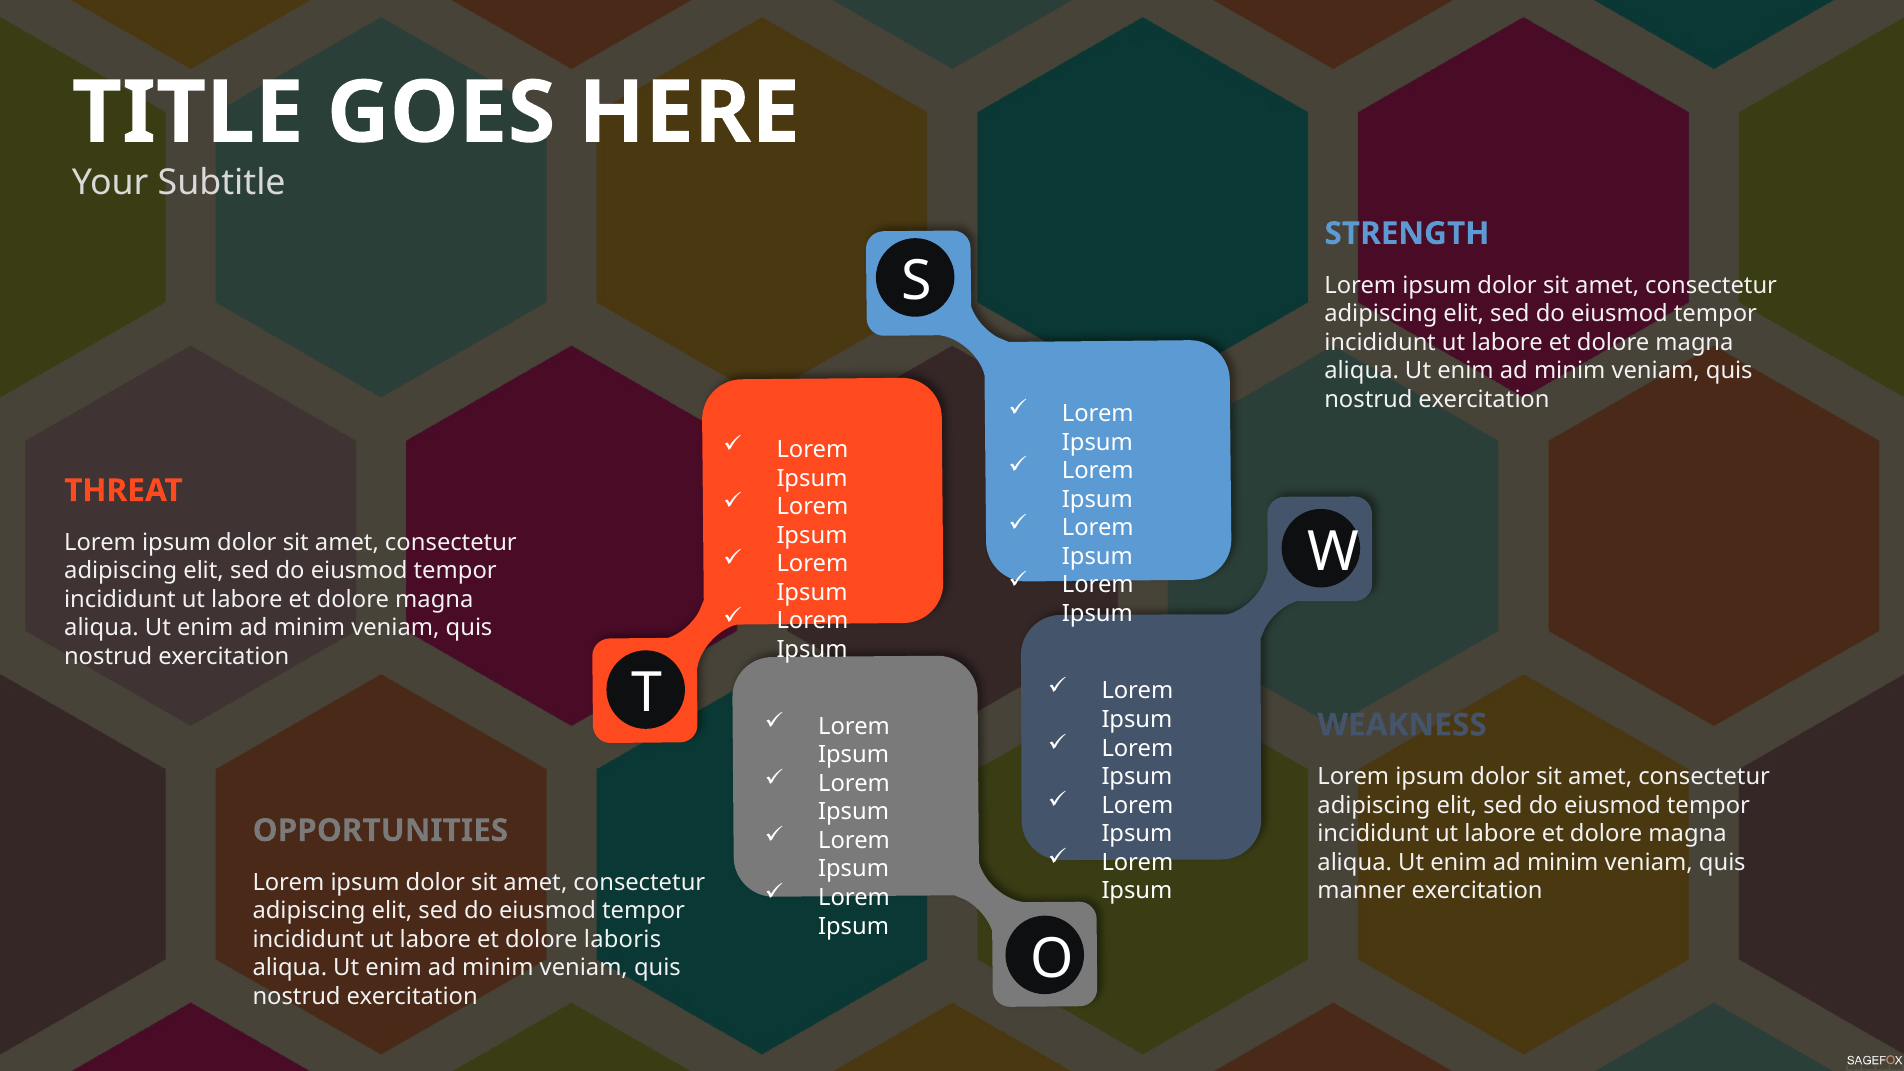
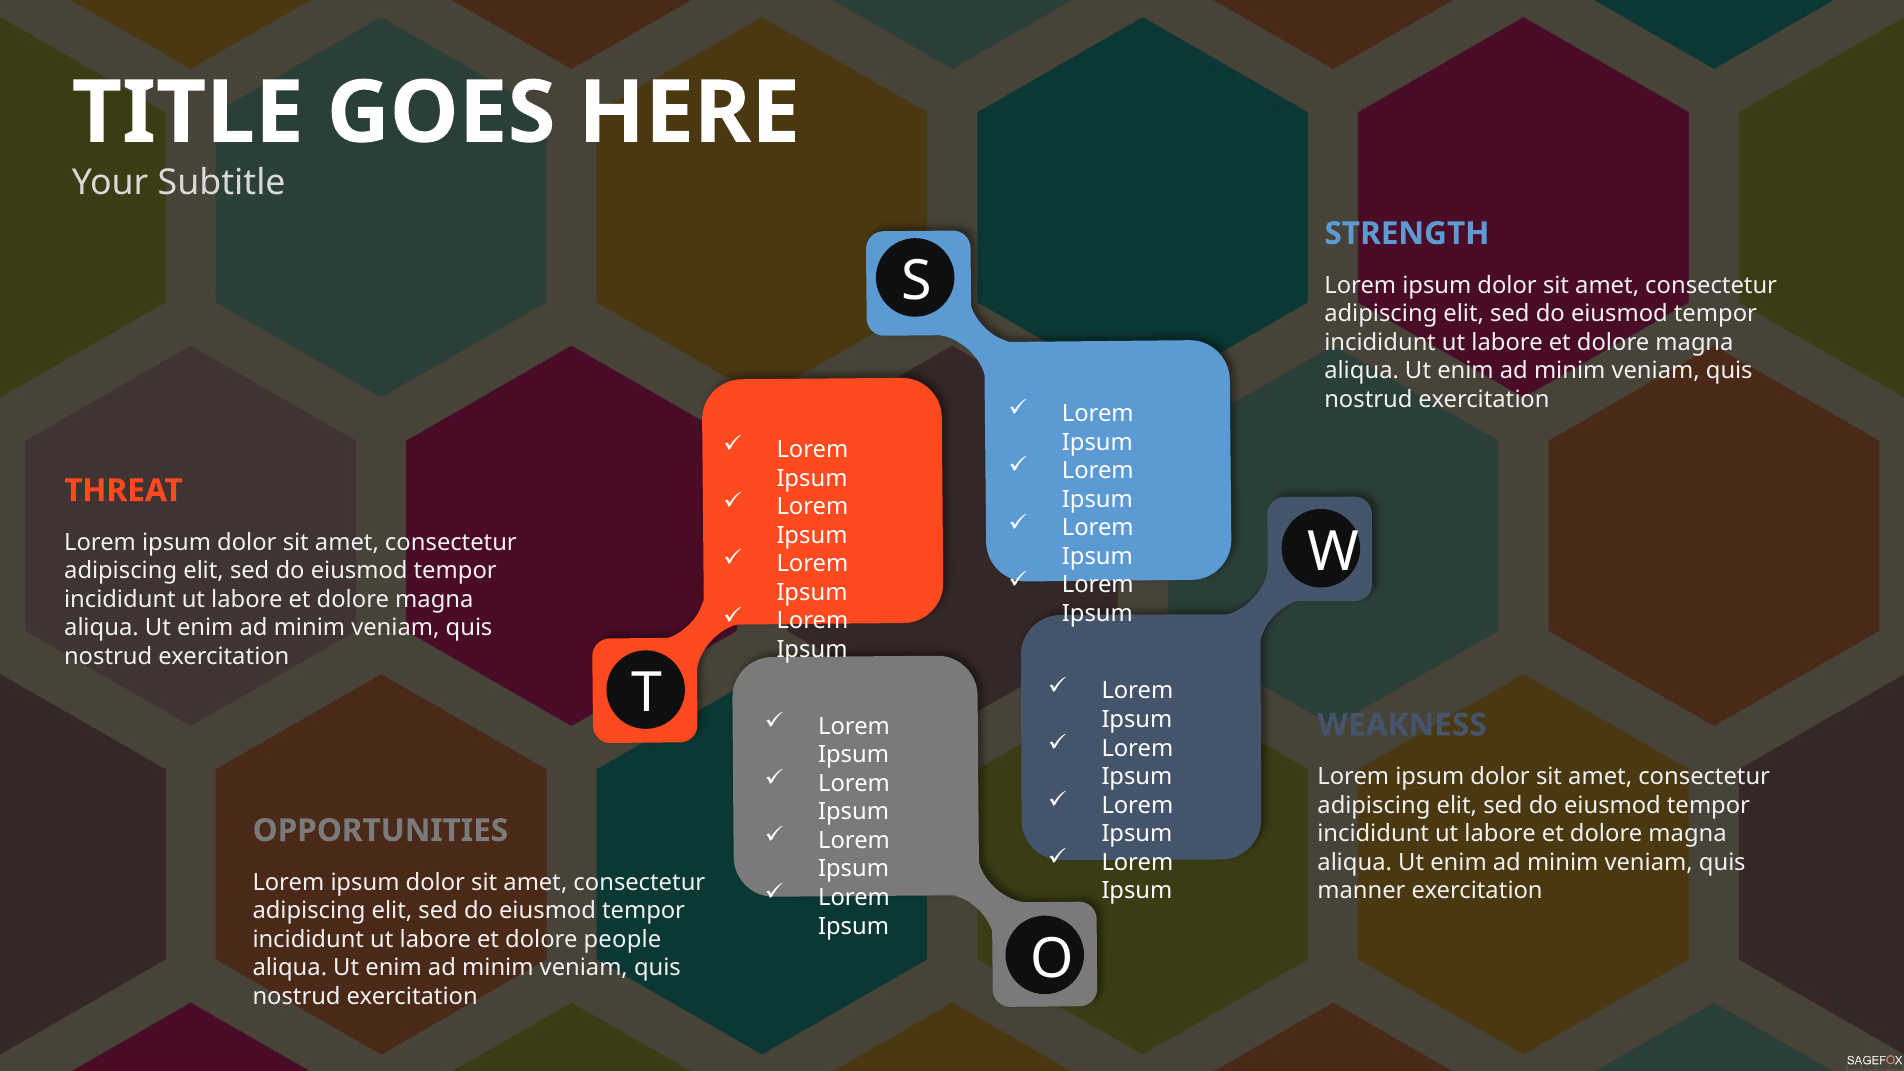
laboris: laboris -> people (623, 939)
